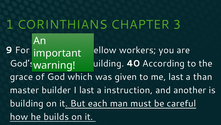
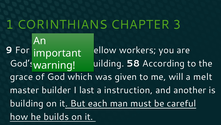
40: 40 -> 58 (133, 63)
me last: last -> will (176, 76)
than: than -> melt (203, 76)
